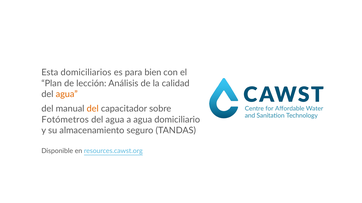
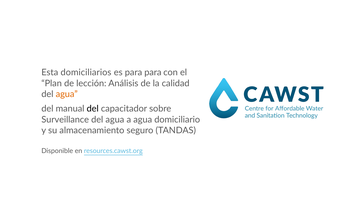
para bien: bien -> para (153, 73)
del colour: orange -> black (93, 109)
Fotómetros: Fotómetros -> Surveillance (65, 120)
